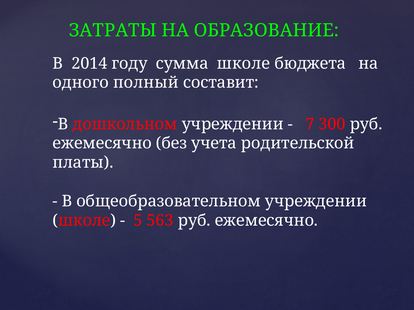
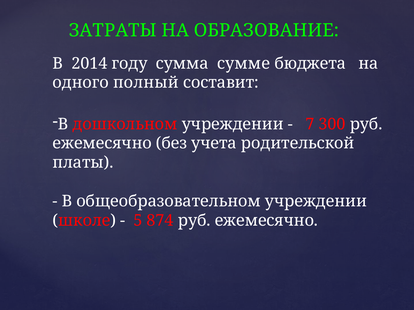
сумма школе: школе -> сумме (244, 63)
563: 563 -> 874 (160, 221)
